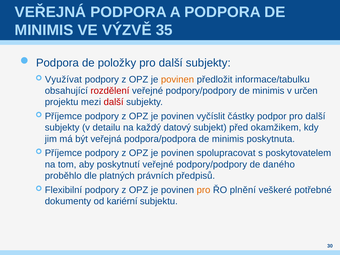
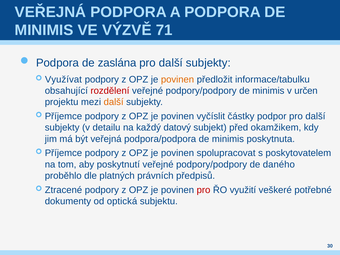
35: 35 -> 71 (164, 30)
položky: položky -> zaslána (117, 63)
další colour: red -> orange (114, 102)
Flexibilní: Flexibilní -> Ztracené (63, 190)
pro colour: orange -> red (203, 190)
plnění: plnění -> využití (243, 190)
kariérní: kariérní -> optická (122, 201)
